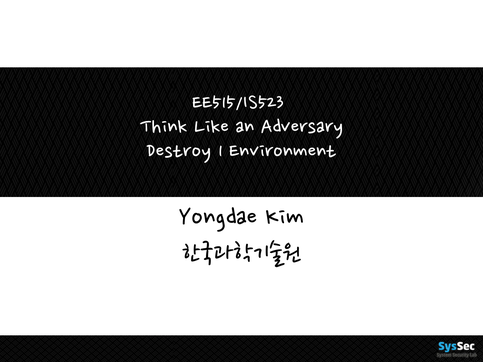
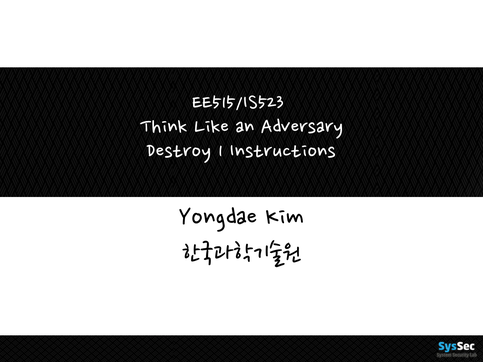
Environment: Environment -> Instructions (283, 152)
